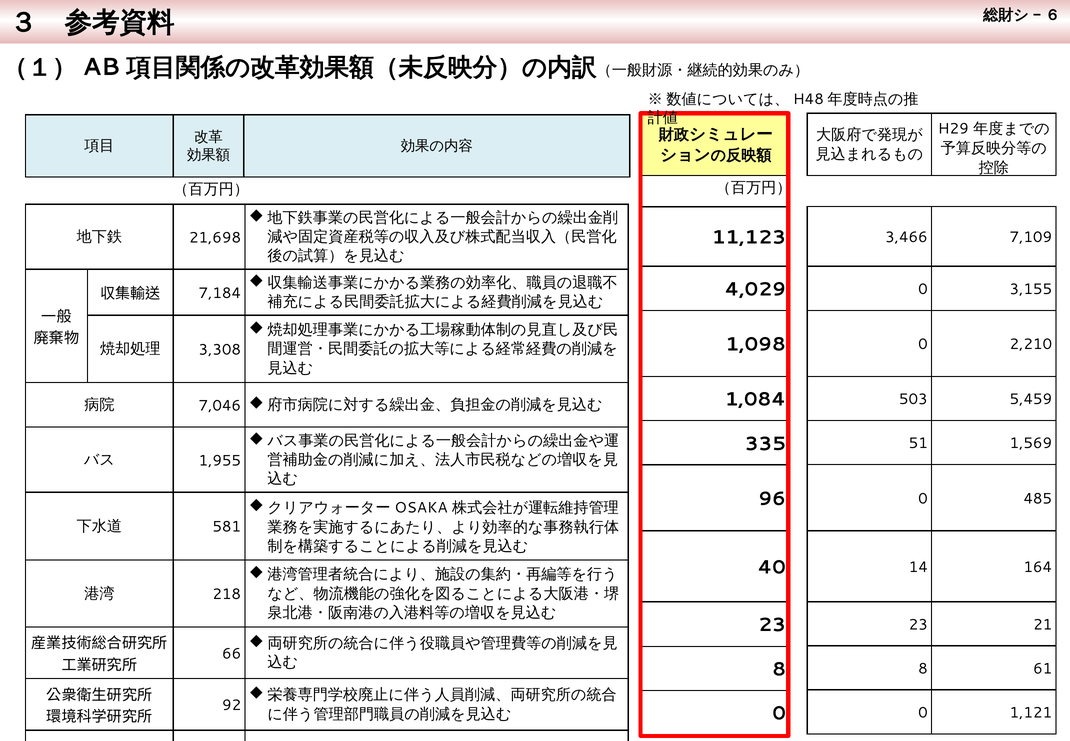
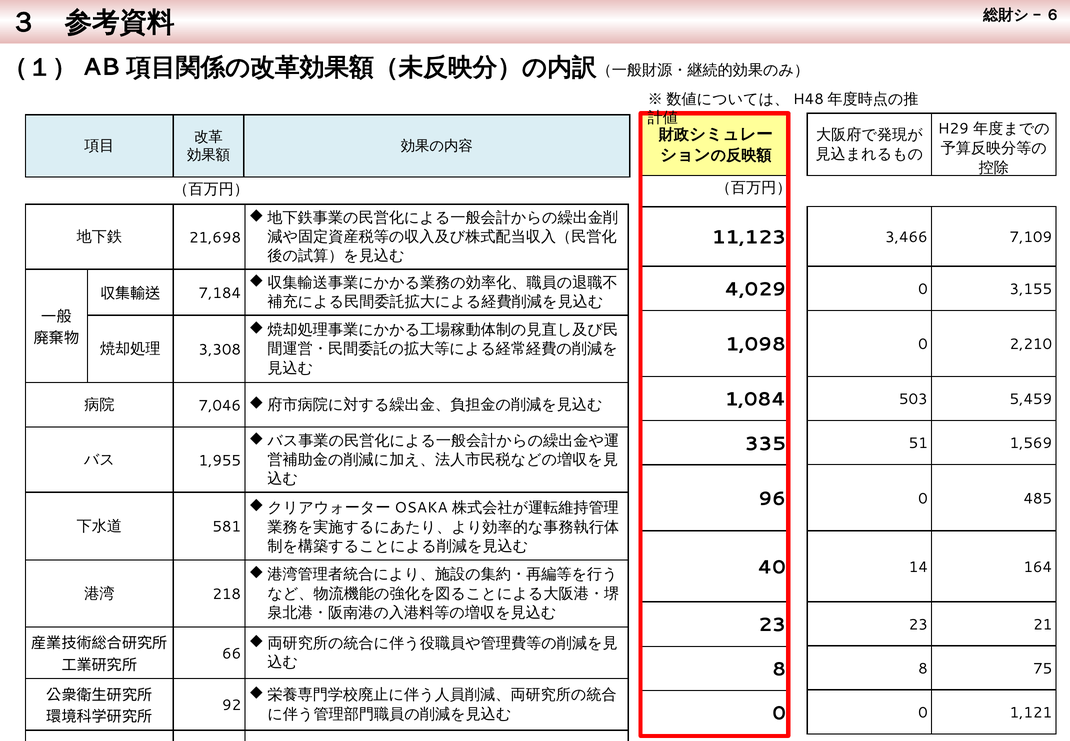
61: 61 -> 75 (1043, 668)
